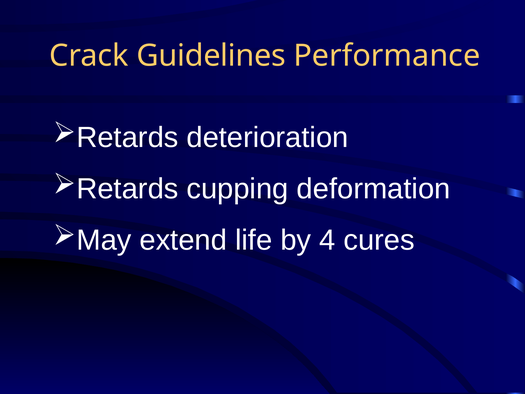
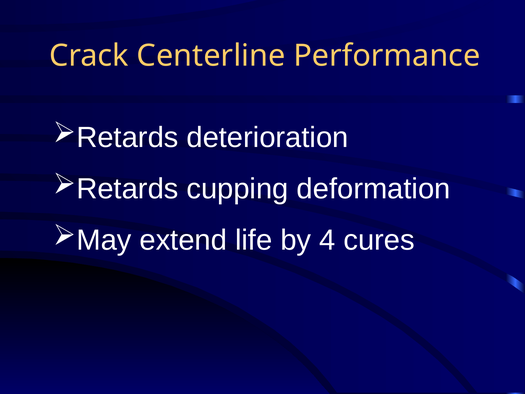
Guidelines: Guidelines -> Centerline (211, 56)
